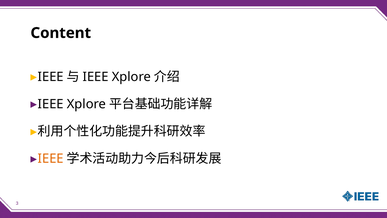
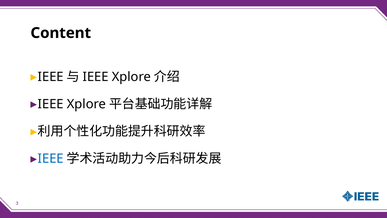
IEEE colour: orange -> blue (51, 158)
